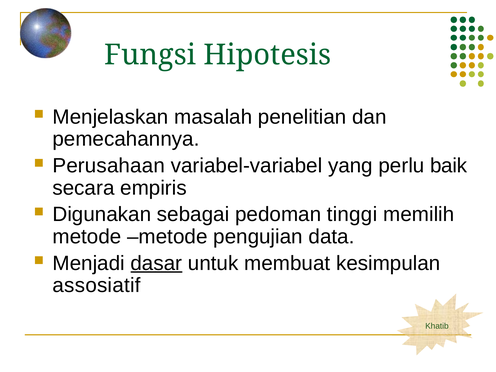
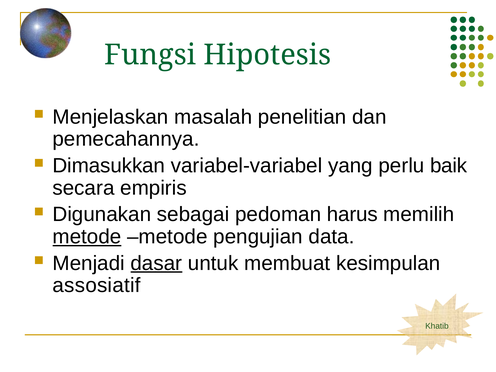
Perusahaan: Perusahaan -> Dimasukkan (109, 166)
tinggi: tinggi -> harus (352, 214)
metode underline: none -> present (87, 237)
